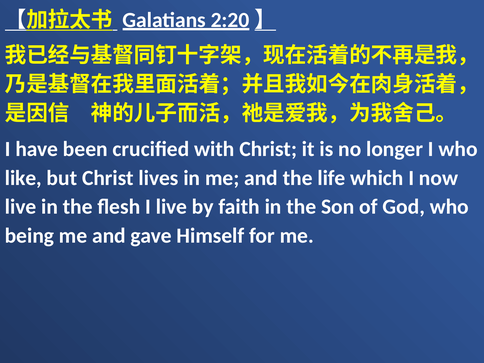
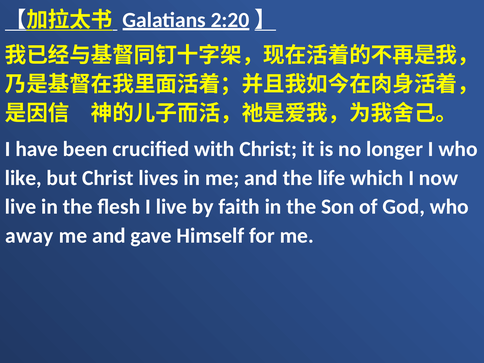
being: being -> away (29, 236)
